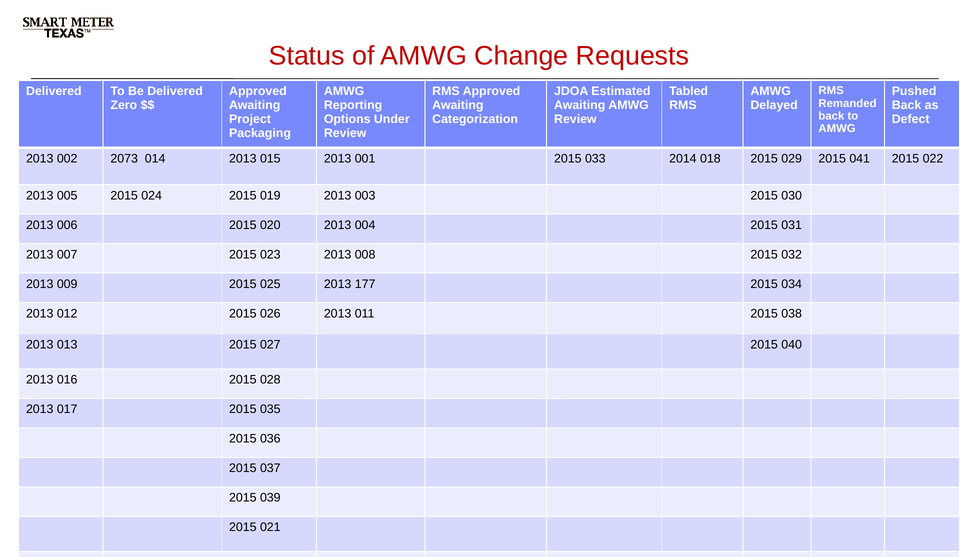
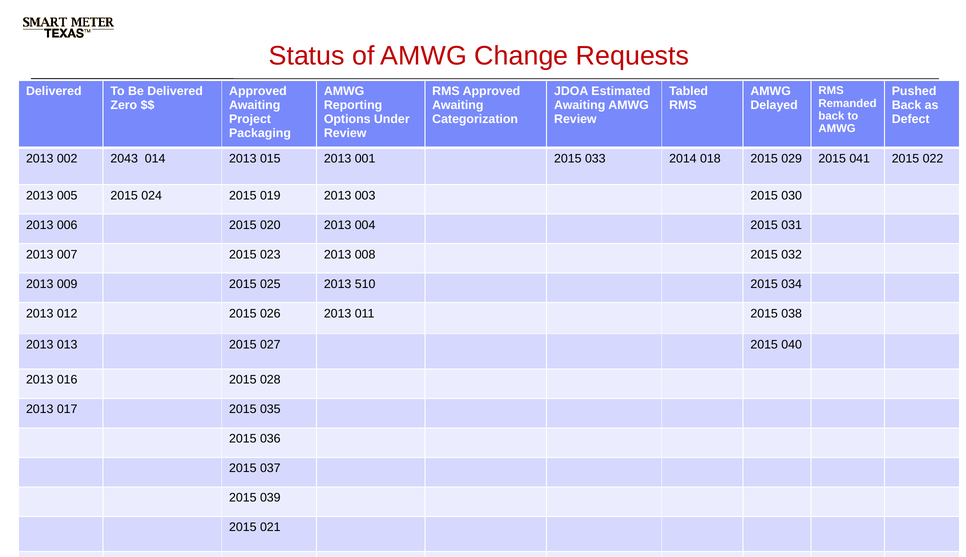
2073: 2073 -> 2043 (124, 159)
177: 177 -> 510 (365, 284)
